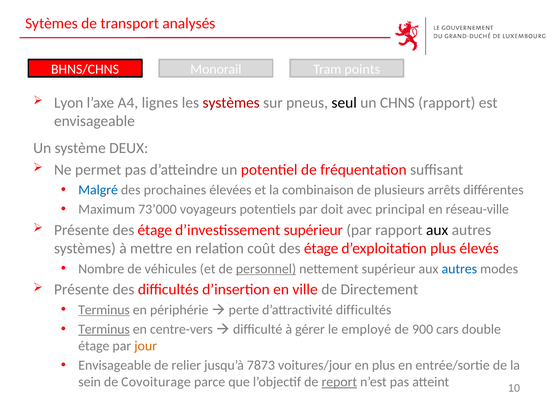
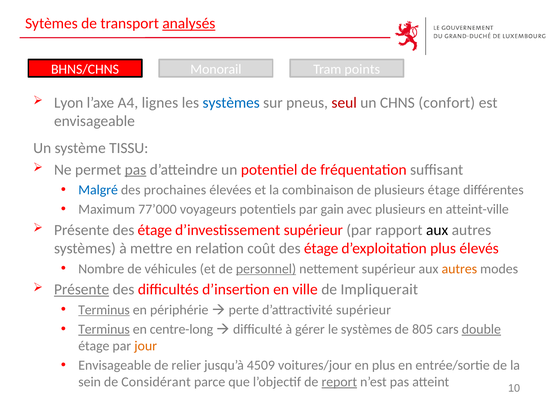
analysés underline: none -> present (189, 23)
systèmes colour: red -> blue (231, 103)
seul colour: black -> red (344, 103)
CHNS rapport: rapport -> confort (447, 103)
DEUX: DEUX -> TISSU (129, 148)
pas underline: none -> present (135, 169)
plusieurs arrêts: arrêts -> étage (444, 190)
73’000: 73’000 -> 77’000 (157, 209)
doit: doit -> gain (332, 209)
avec principal: principal -> plusieurs (400, 209)
réseau-ville: réseau-ville -> atteint-ville (477, 209)
autres colour: blue -> orange (459, 268)
Présente underline: none -> present (82, 289)
Directement: Directement -> Impliquerait (379, 289)
d’attractivité difficultés: difficultés -> supérieur (364, 309)
centre-vers: centre-vers -> centre-long (181, 329)
le employé: employé -> systèmes (366, 329)
900: 900 -> 805 (423, 329)
double underline: none -> present (481, 329)
7873: 7873 -> 4509 (261, 365)
Covoiturage: Covoiturage -> Considérant (156, 381)
